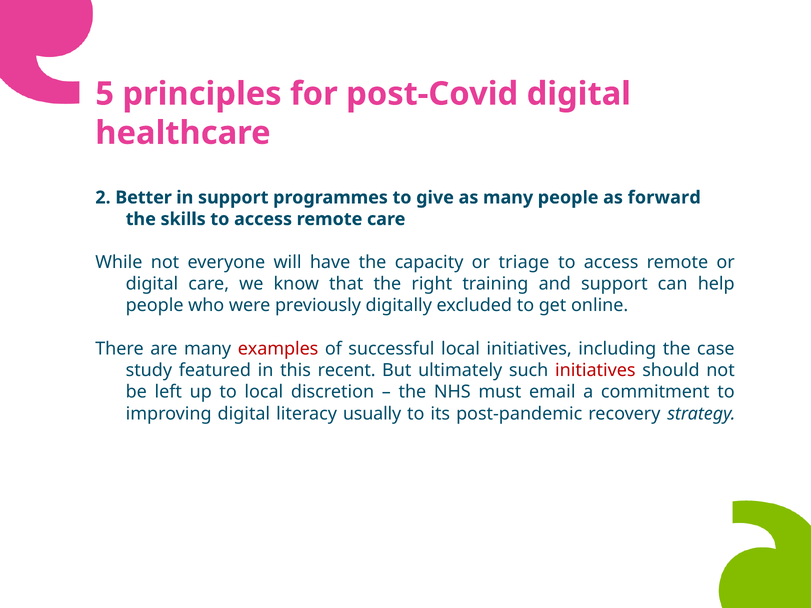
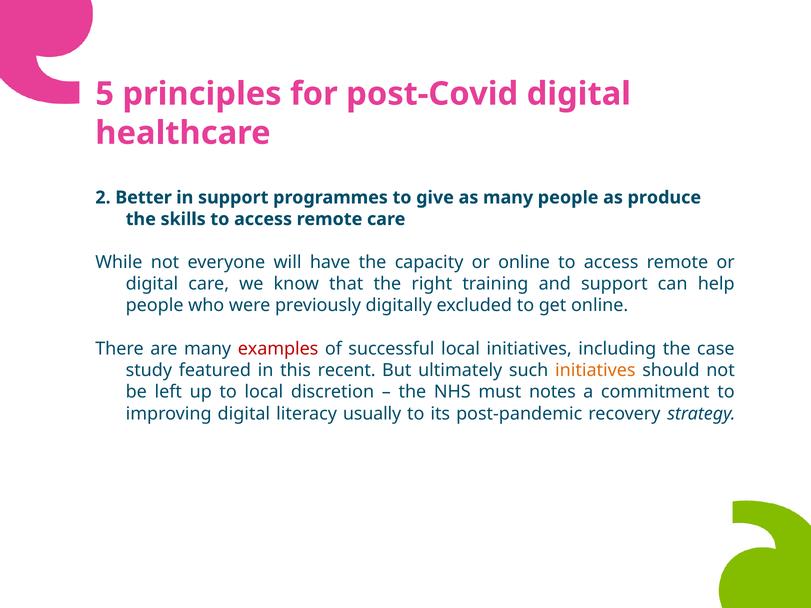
forward: forward -> produce (664, 198)
or triage: triage -> online (524, 262)
initiatives colour: red -> orange (595, 371)
email: email -> notes (552, 392)
